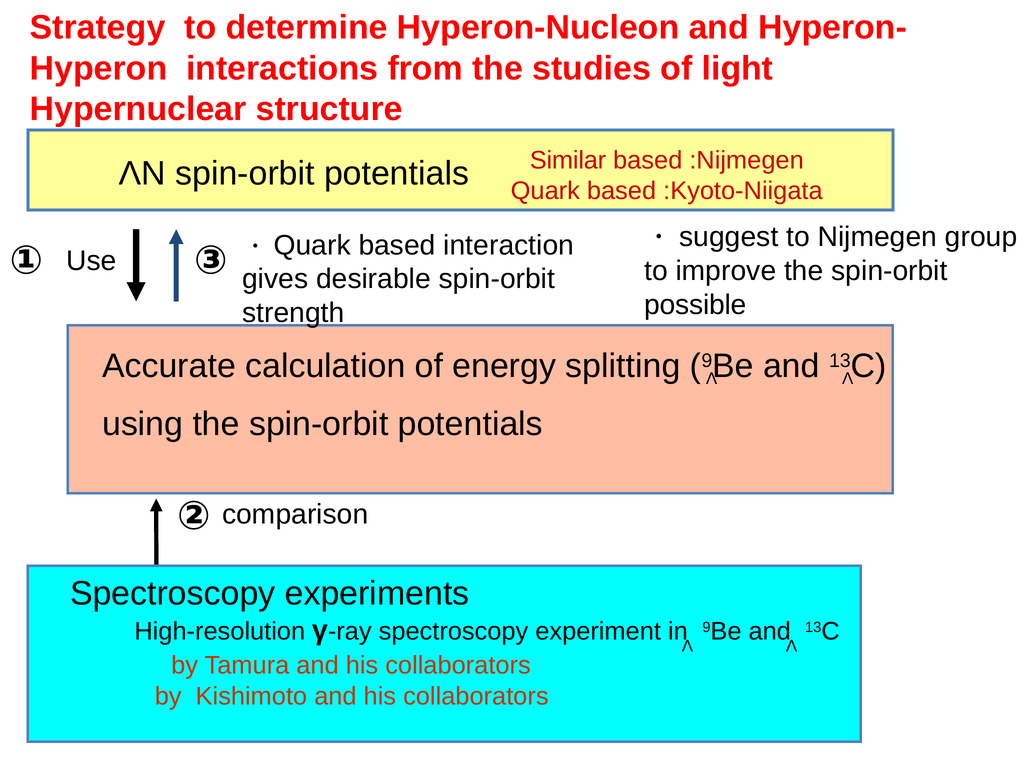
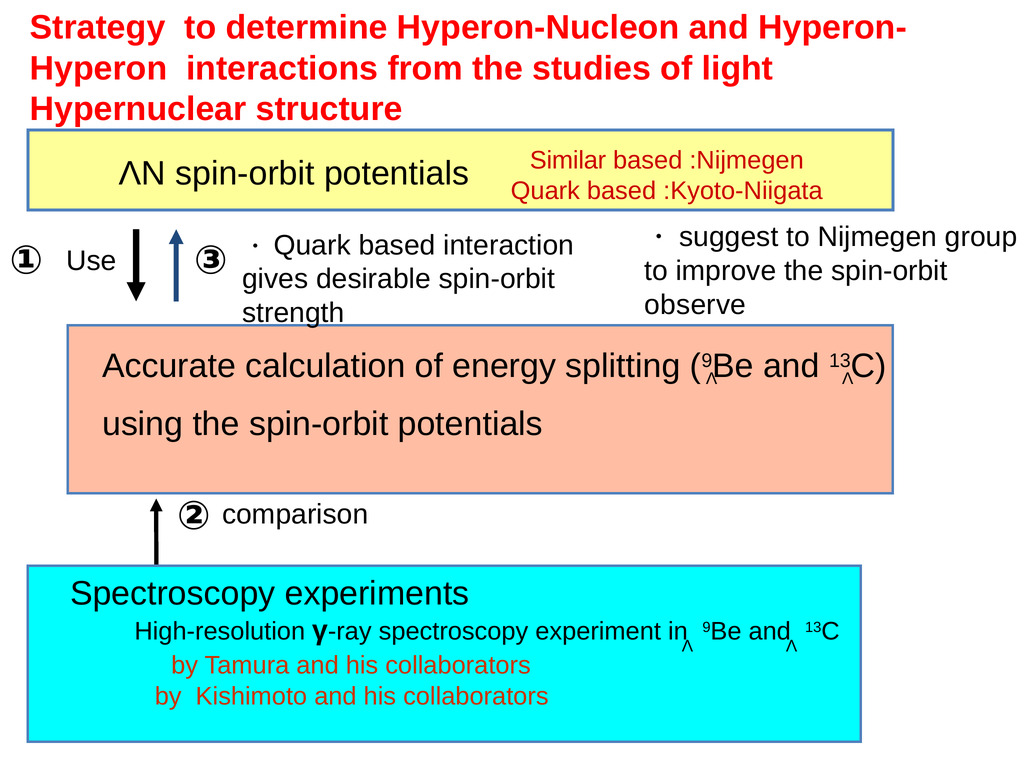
possible: possible -> observe (695, 305)
